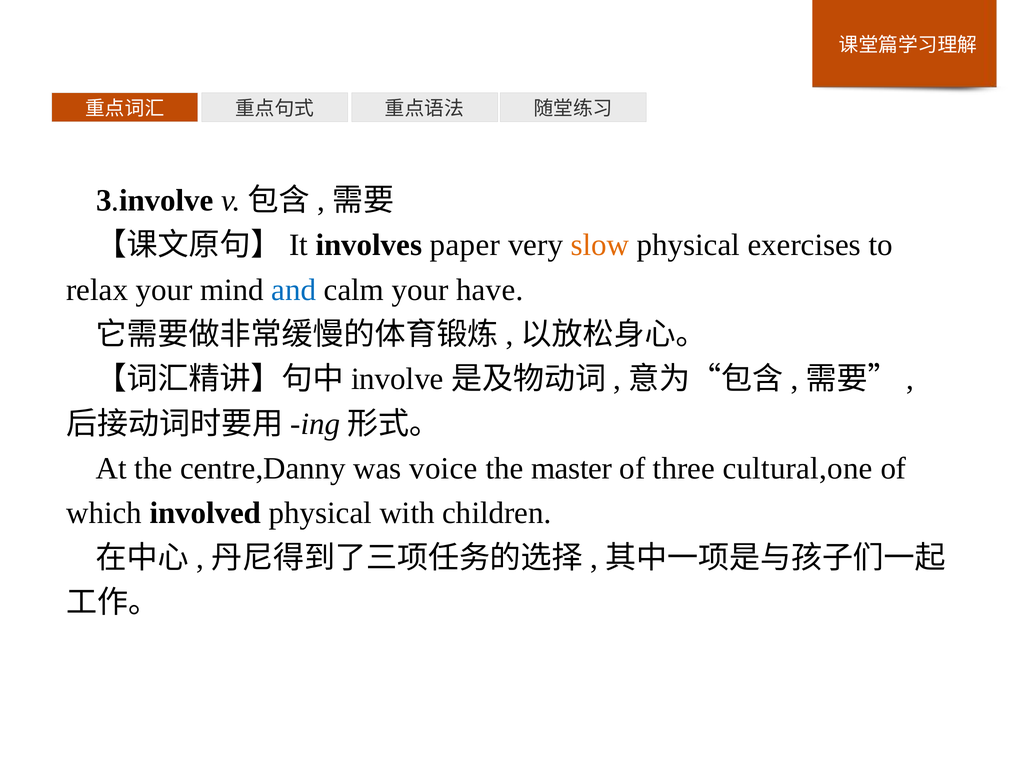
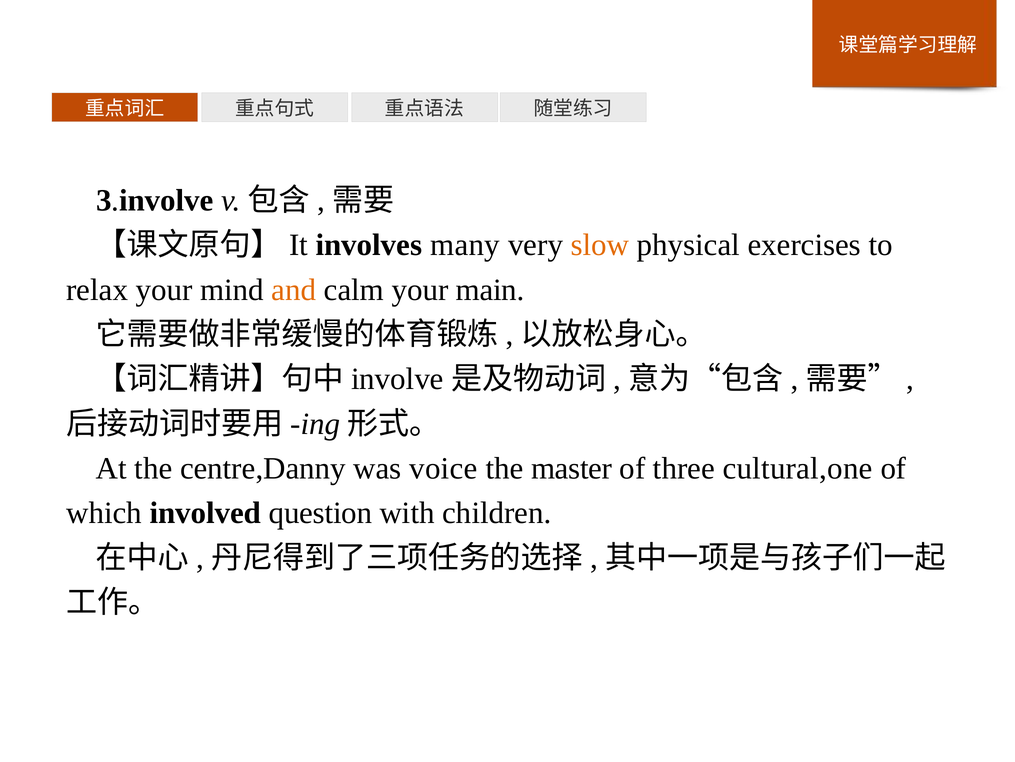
paper: paper -> many (465, 245)
and colour: blue -> orange (294, 290)
have: have -> main (490, 290)
involved physical: physical -> question (321, 513)
